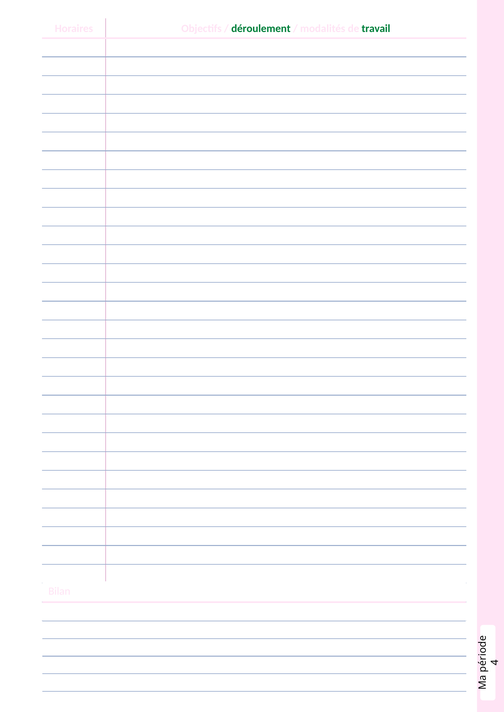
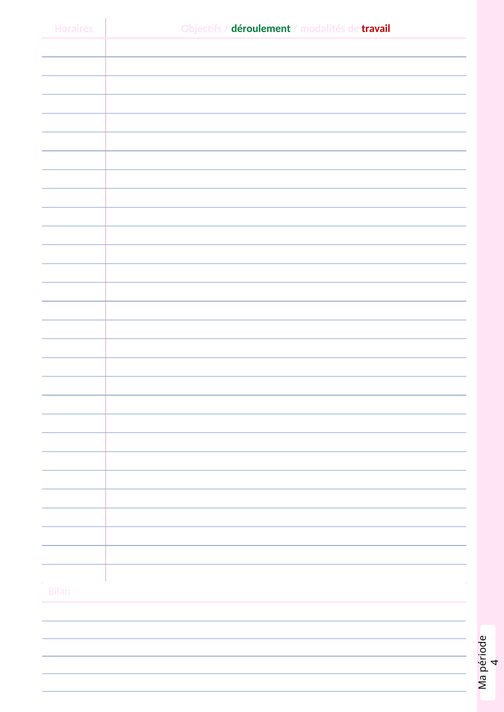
travail colour: green -> red (376, 28)
